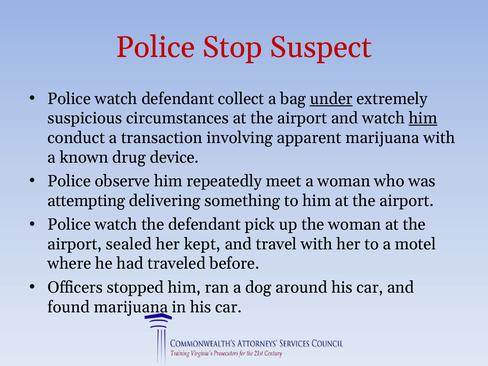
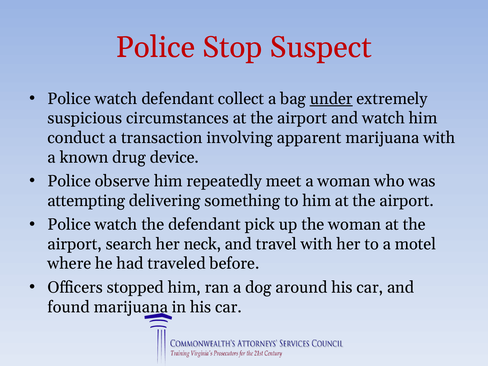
him underline: present -> none (423, 118)
sealed: sealed -> search (129, 244)
kept: kept -> neck (202, 244)
